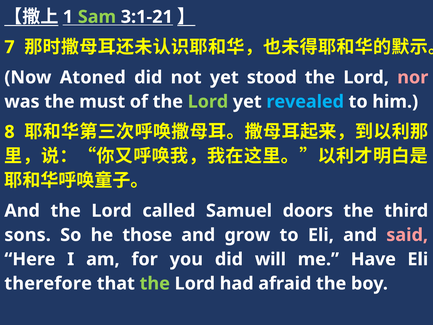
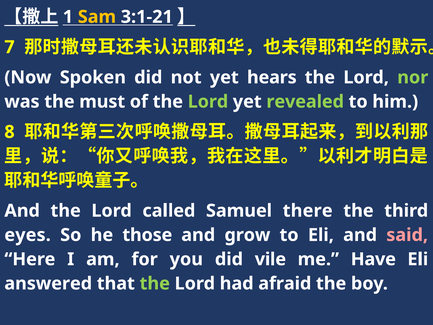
Sam colour: light green -> yellow (97, 17)
Atoned: Atoned -> Spoken (93, 77)
stood: stood -> hears (272, 77)
nor colour: pink -> light green (413, 77)
revealed colour: light blue -> light green (305, 102)
doors: doors -> there (308, 211)
sons: sons -> eyes (28, 235)
will: will -> vile (270, 259)
therefore: therefore -> answered (48, 283)
